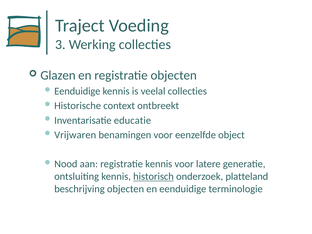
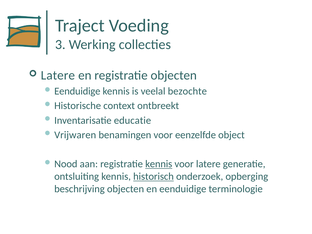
Glazen: Glazen -> Latere (58, 75)
veelal collecties: collecties -> bezochte (187, 91)
kennis underline: none -> present (159, 164)
platteland: platteland -> opberging (247, 176)
